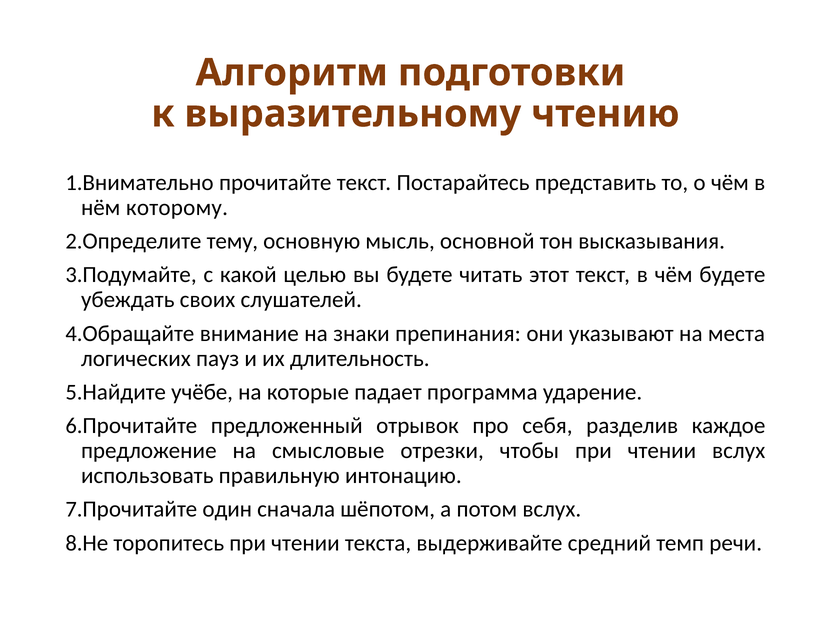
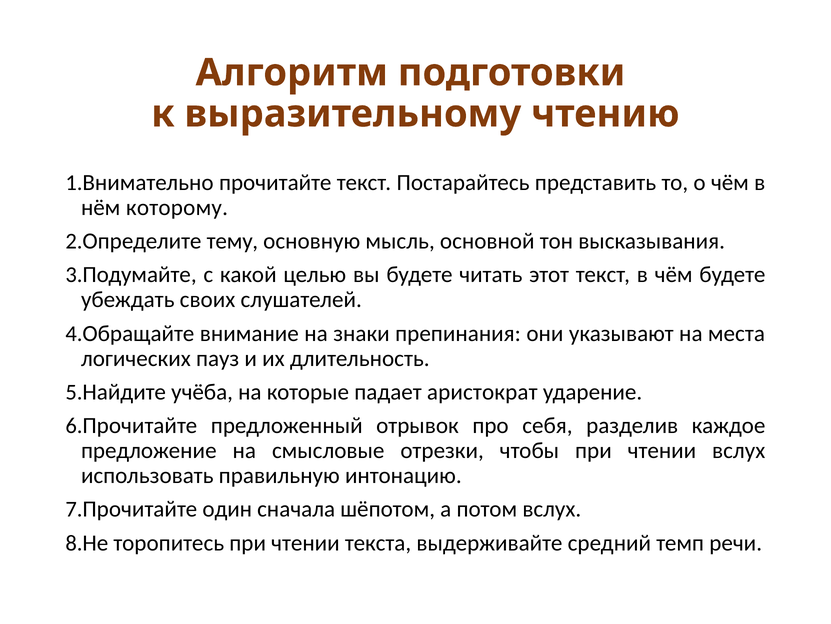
учёбе: учёбе -> учёба (202, 392)
программа: программа -> аристократ (482, 392)
